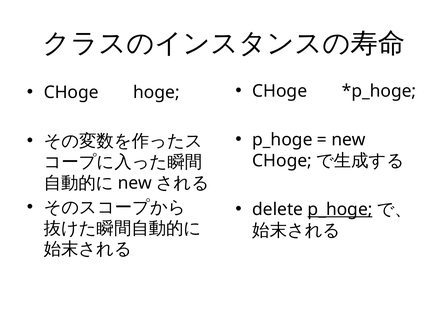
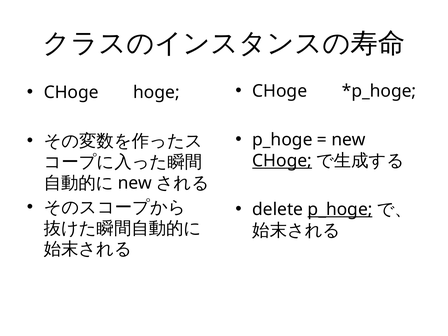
CHoge underline: none -> present (282, 161)
